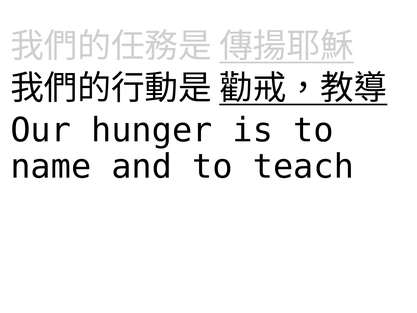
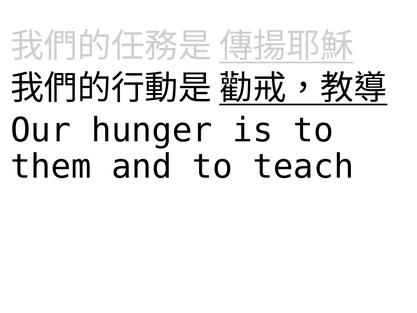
name: name -> them (51, 167)
